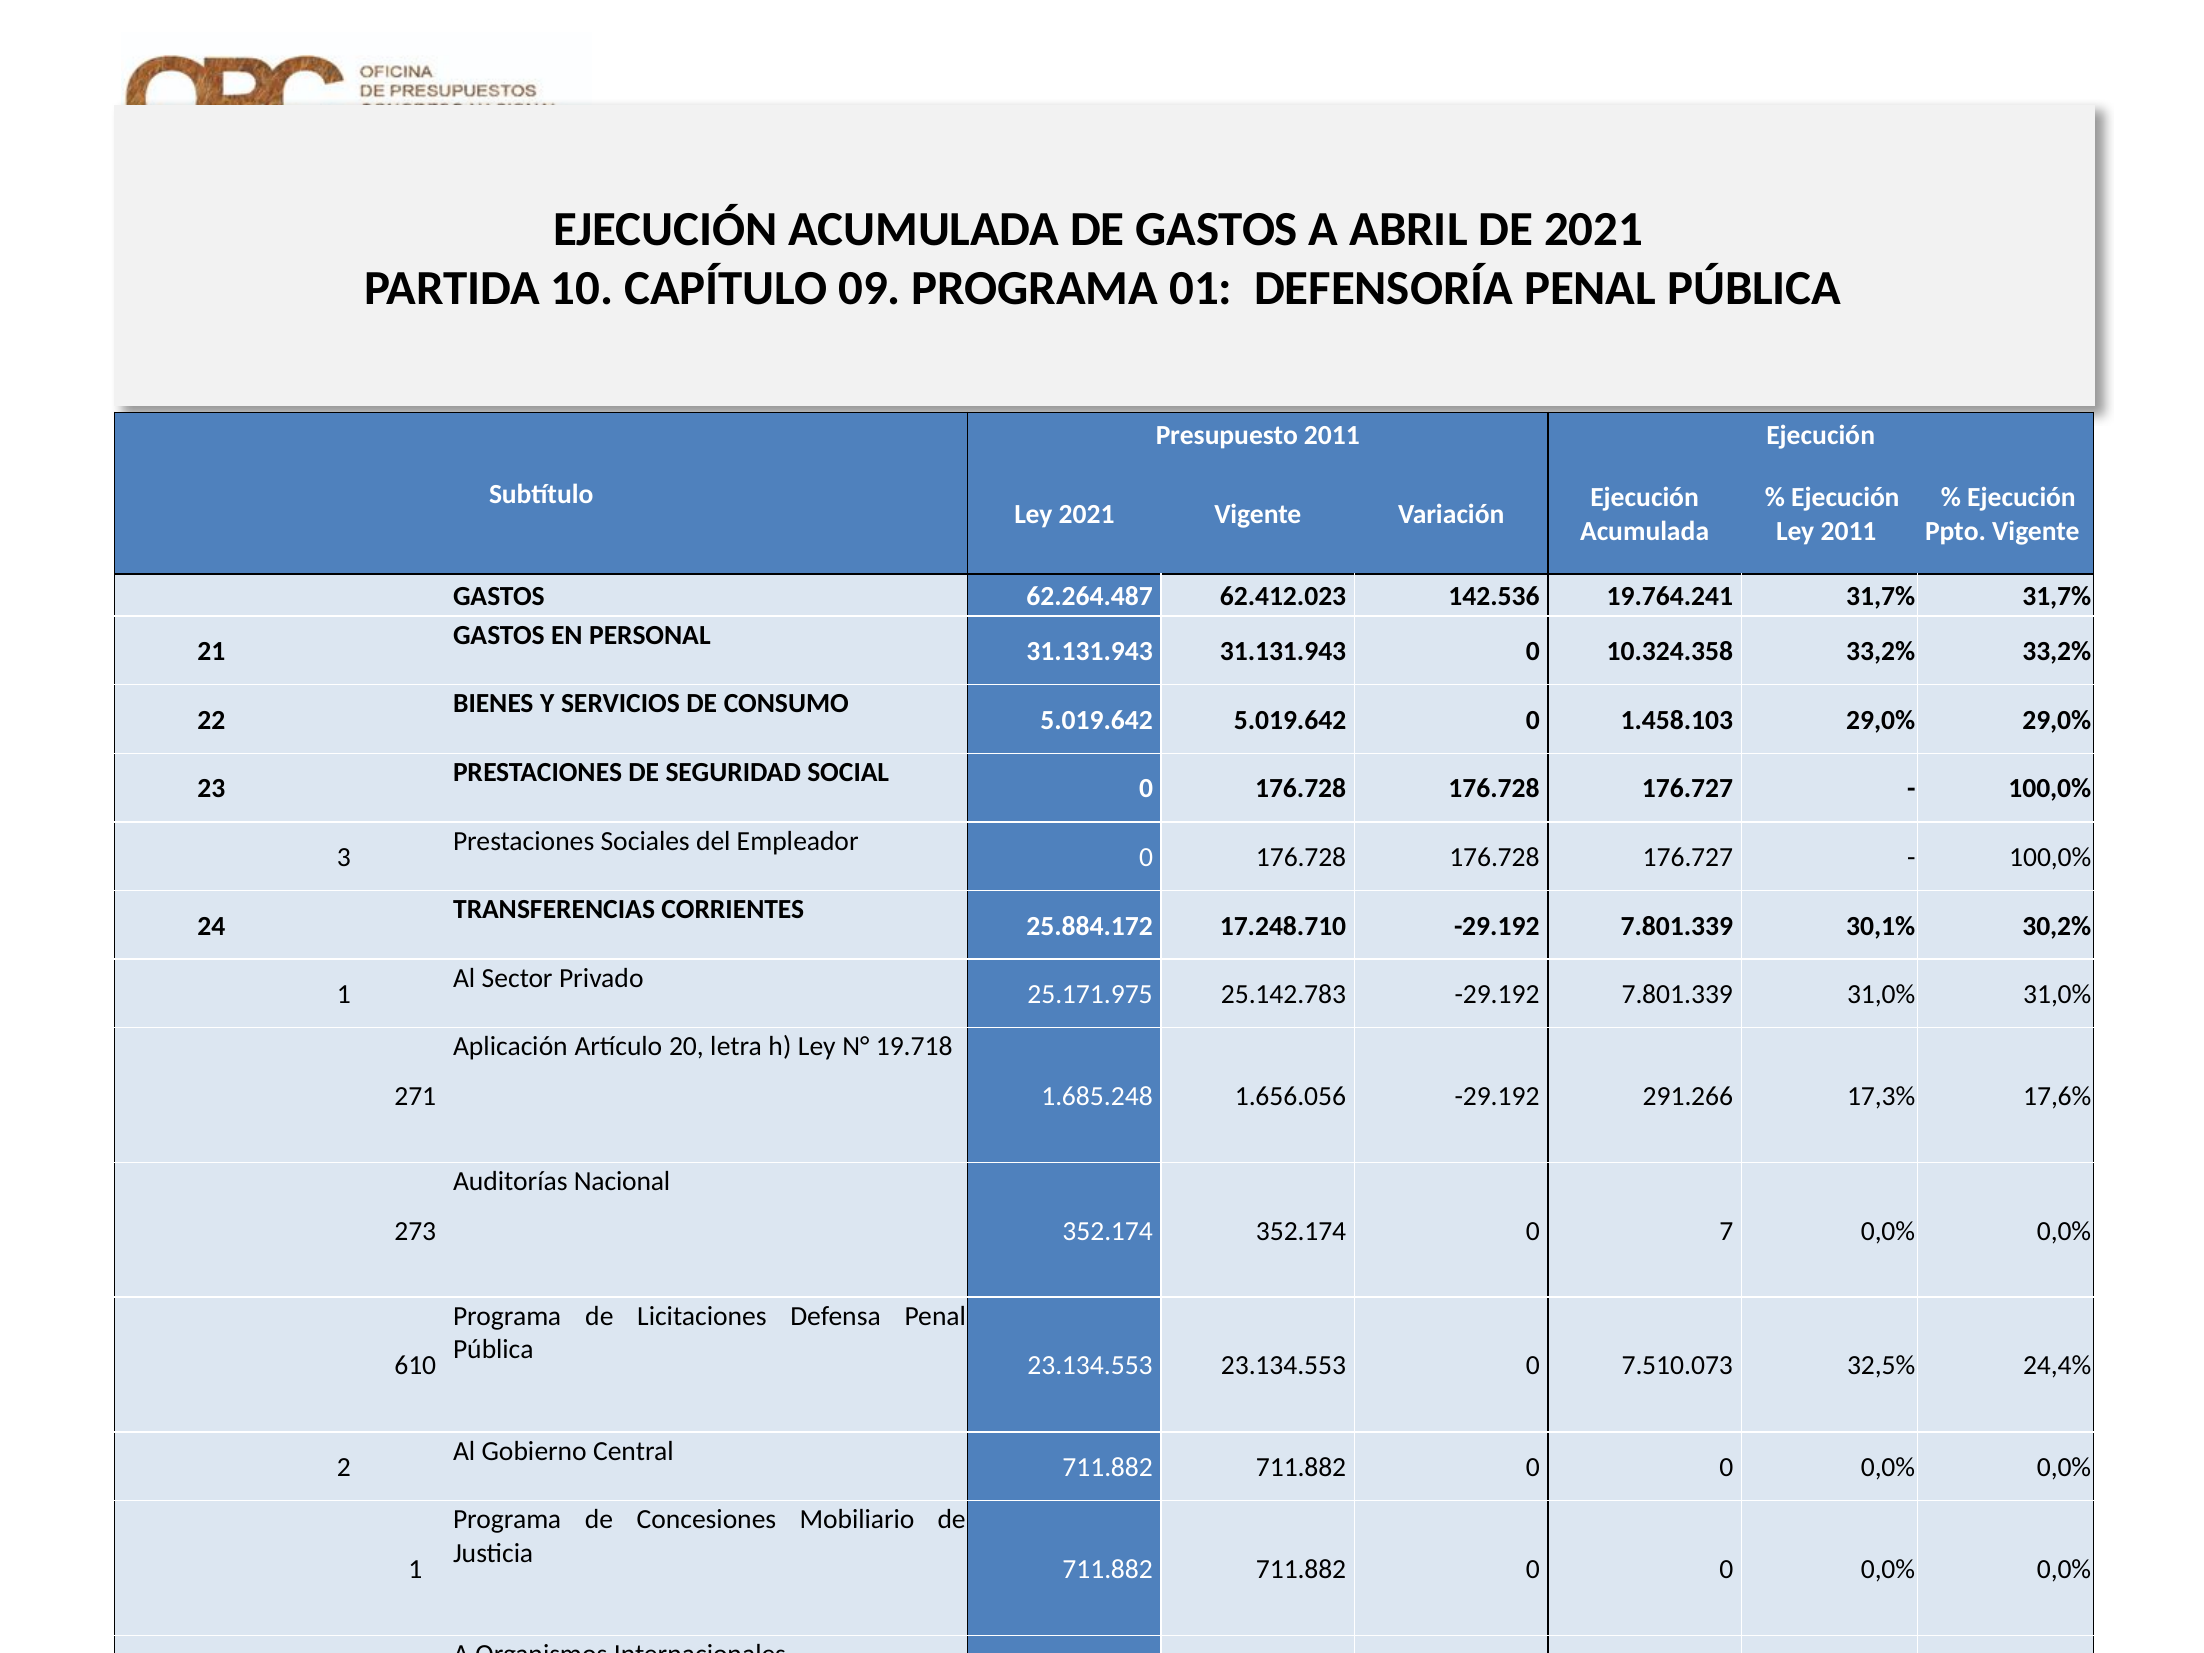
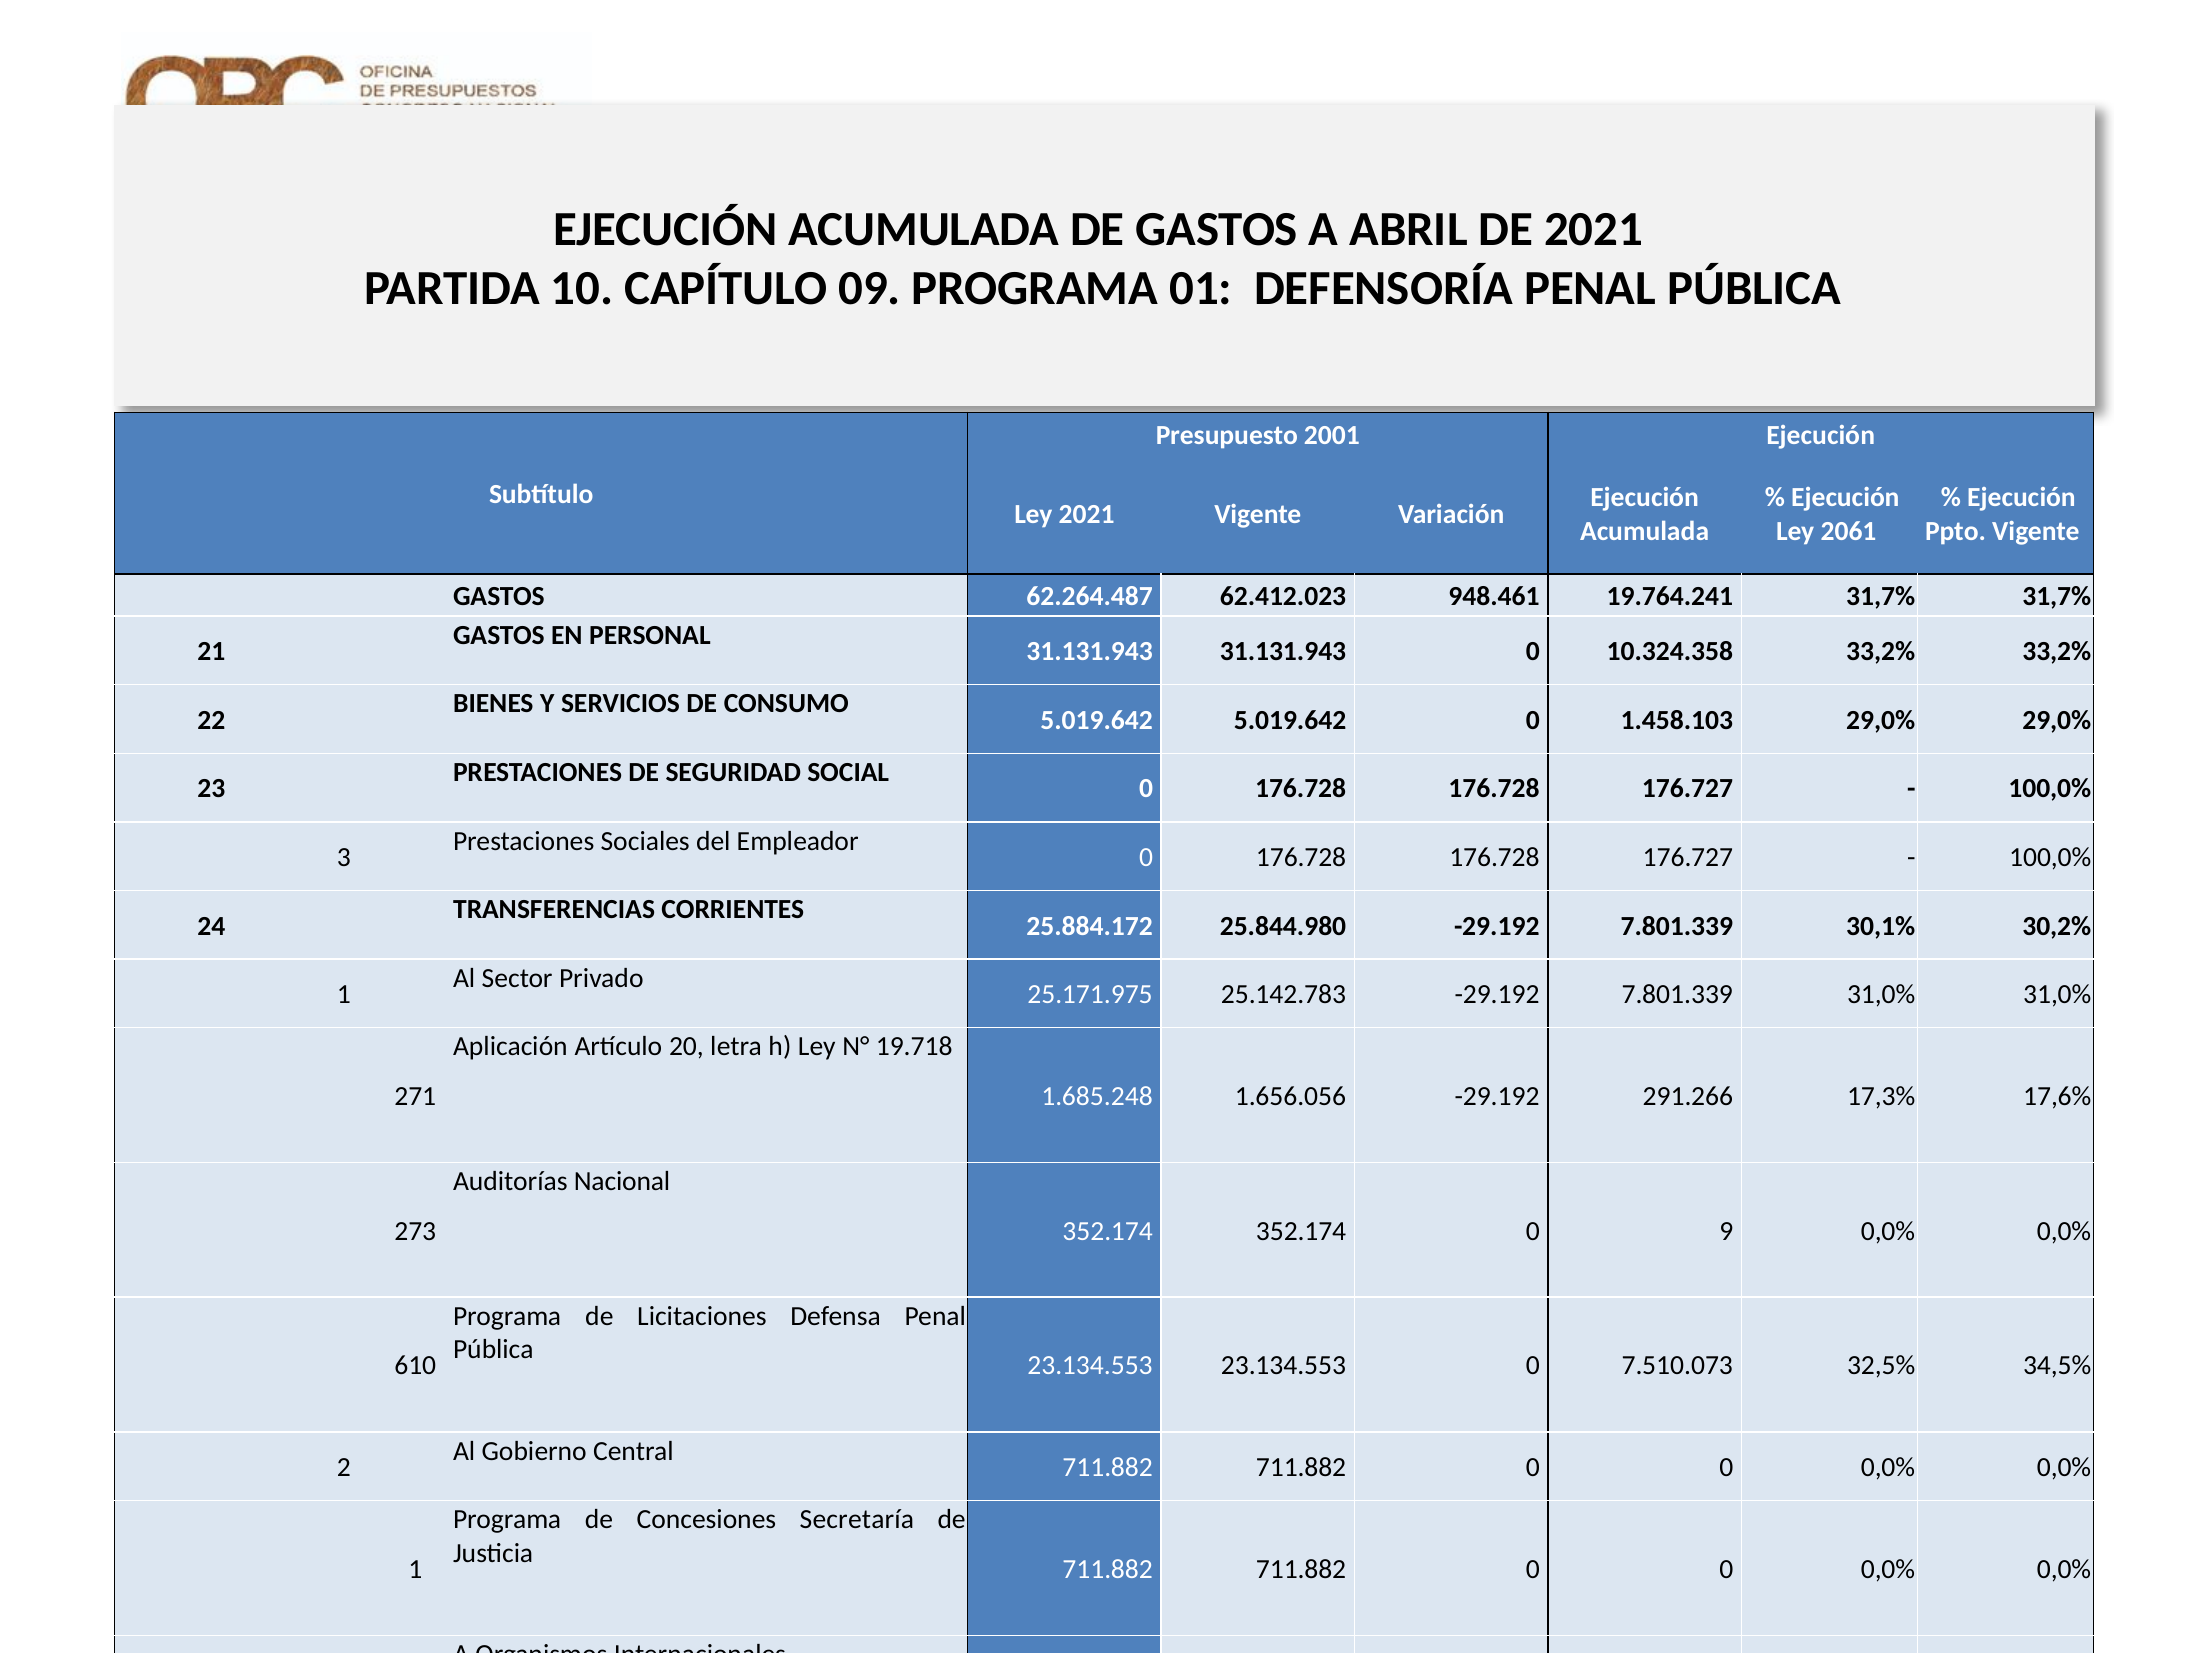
Presupuesto 2011: 2011 -> 2001 (1332, 436)
Ley 2011: 2011 -> 2061 (1849, 531)
142.536: 142.536 -> 948.461 (1494, 596)
17.248.710: 17.248.710 -> 25.844.980 (1283, 926)
0 7: 7 -> 9 (1726, 1231)
24,4%: 24,4% -> 34,5% (2057, 1366)
Mobiliario: Mobiliario -> Secretaría (857, 1520)
